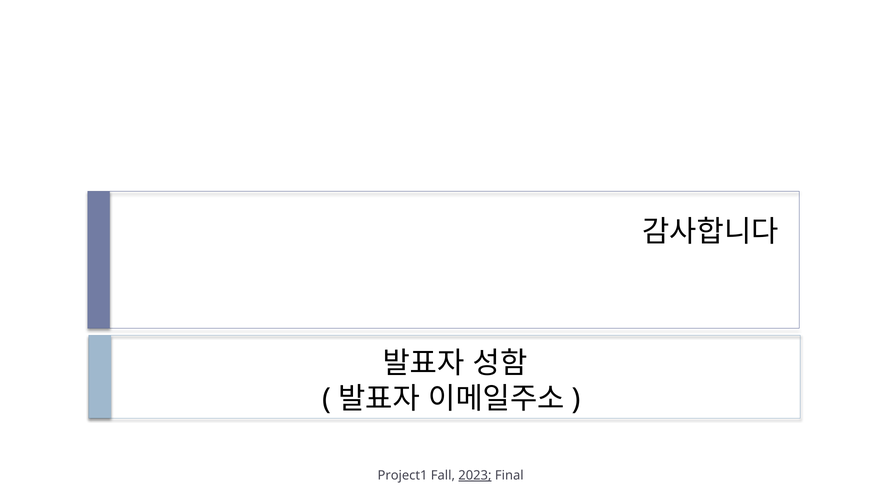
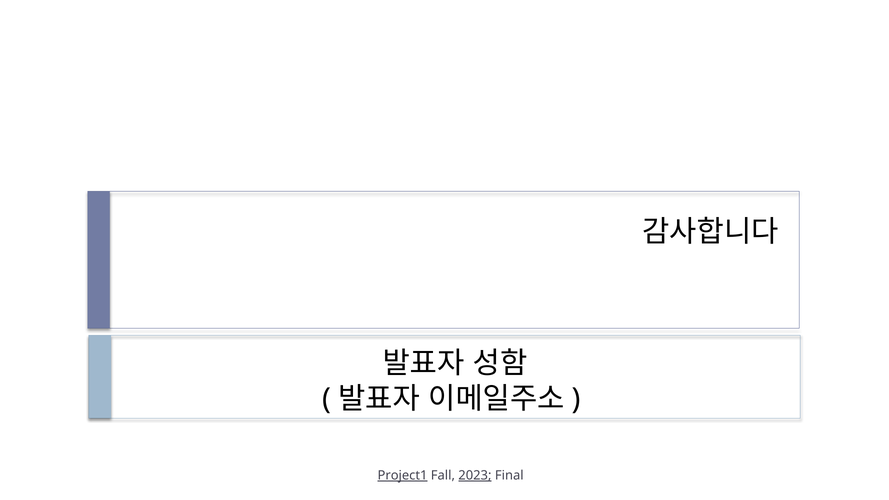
Project1 underline: none -> present (403, 475)
